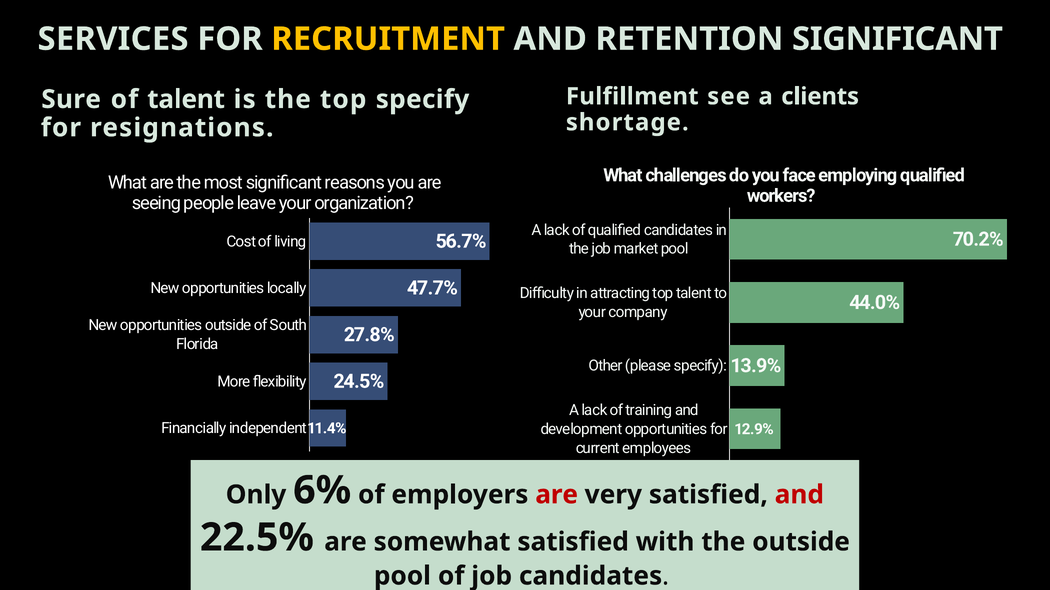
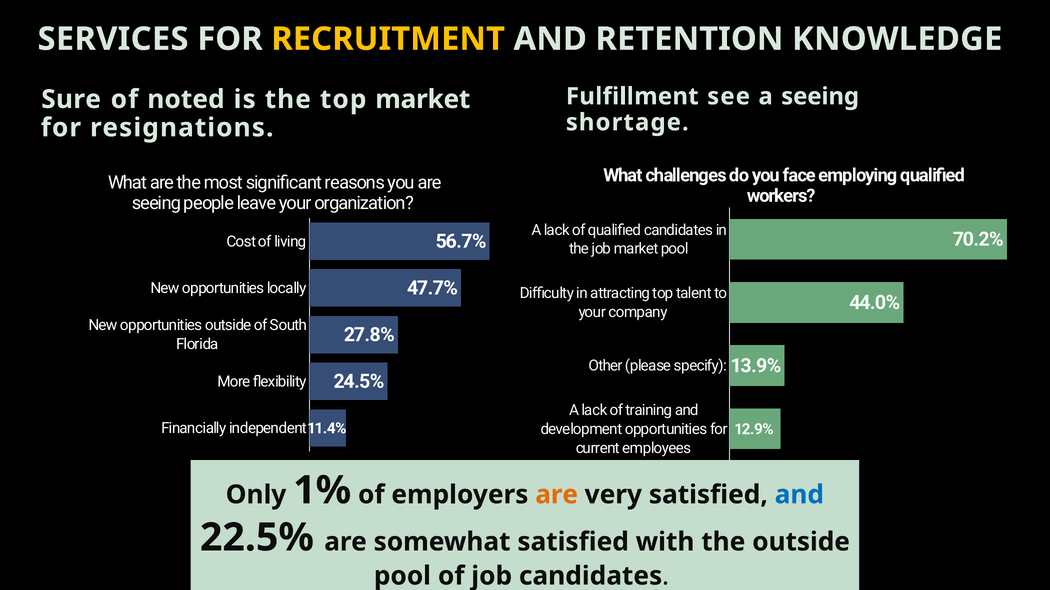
RETENTION SIGNIFICANT: SIGNIFICANT -> KNOWLEDGE (897, 39)
a clients: clients -> seeing (820, 97)
of talent: talent -> noted (186, 99)
top specify: specify -> market (423, 99)
6%: 6% -> 1% (322, 491)
are colour: red -> orange (557, 495)
and colour: red -> blue (799, 495)
